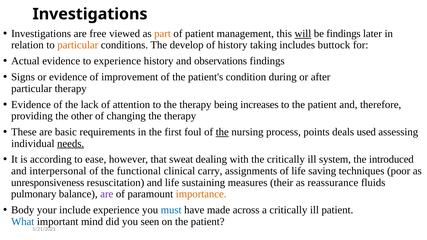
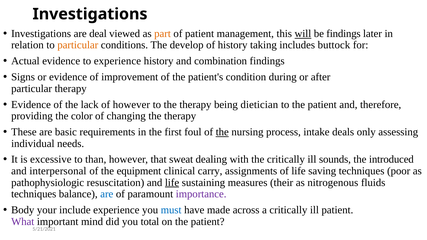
free: free -> deal (98, 34)
observations: observations -> combination (221, 61)
of attention: attention -> however (131, 105)
increases: increases -> dietician (259, 105)
other: other -> color (82, 116)
points: points -> intake (316, 132)
used: used -> only (366, 132)
needs underline: present -> none (71, 144)
according: according -> excessive (51, 160)
ease: ease -> than (96, 160)
system: system -> sounds (335, 160)
functional: functional -> equipment (139, 171)
unresponsiveness: unresponsiveness -> pathophysiologic (48, 183)
life underline: none -> present (172, 183)
reassurance: reassurance -> nitrogenous (333, 183)
pulmonary: pulmonary -> techniques (34, 194)
are colour: purple -> blue (107, 194)
importance colour: orange -> purple (201, 194)
What colour: blue -> purple (23, 222)
seen: seen -> total (150, 222)
